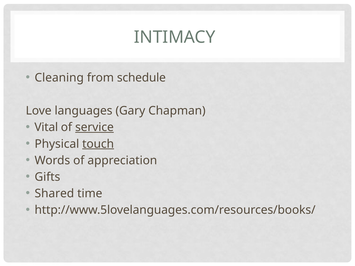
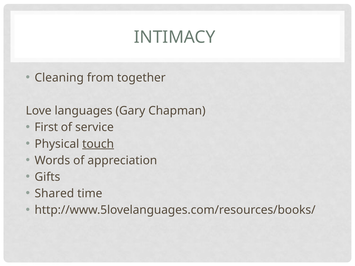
schedule: schedule -> together (141, 78)
Vital: Vital -> First (46, 127)
service underline: present -> none (94, 127)
